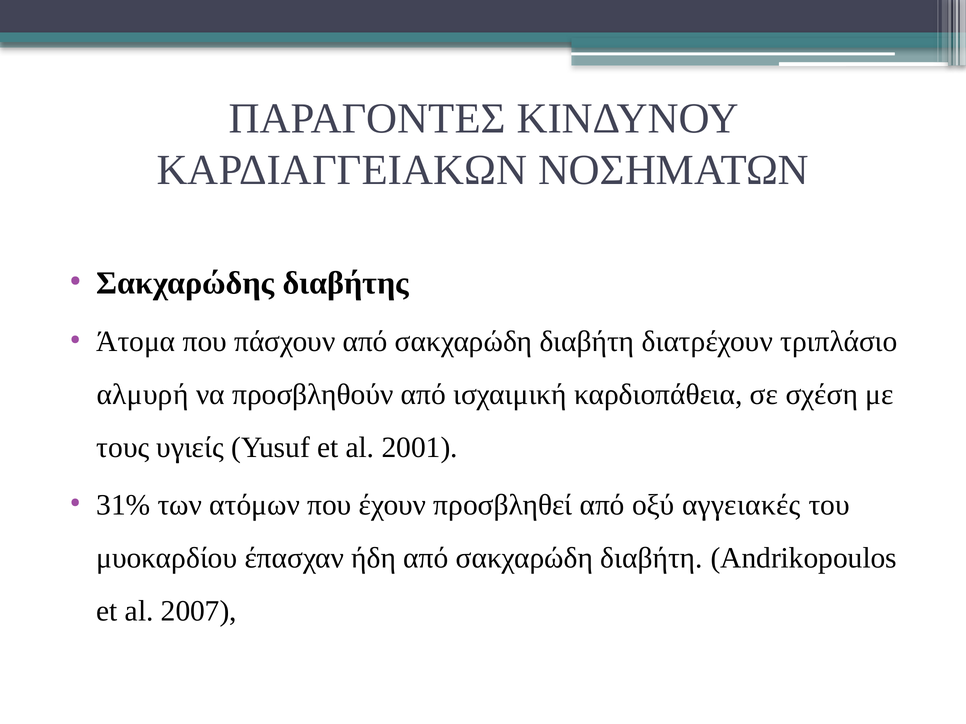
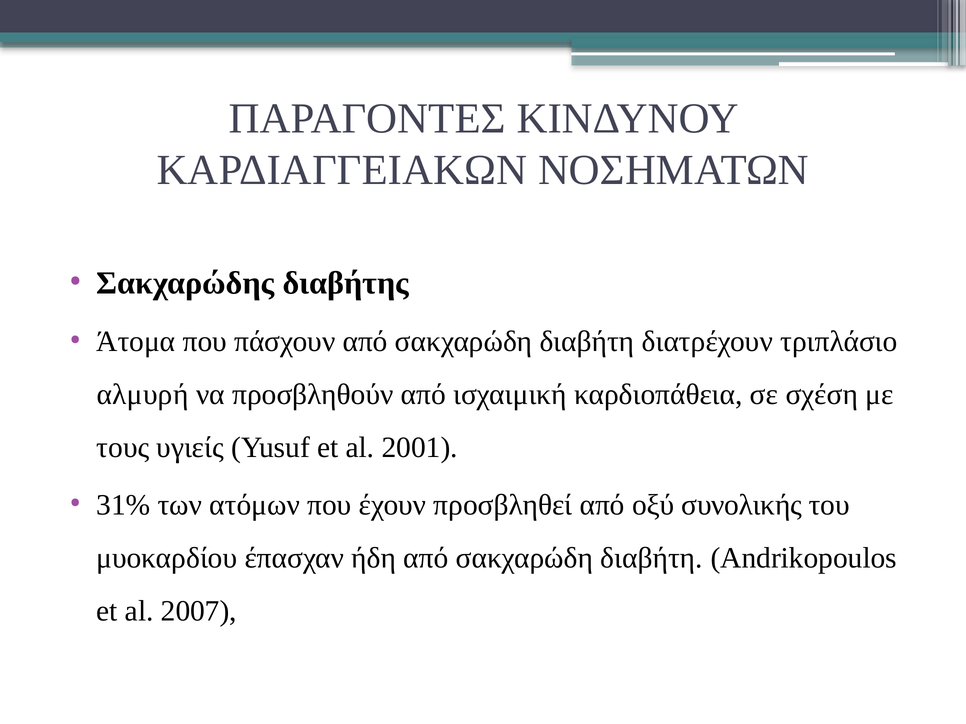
αγγειακές: αγγειακές -> συνολικής (742, 505)
